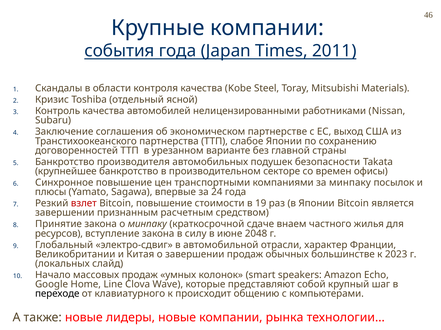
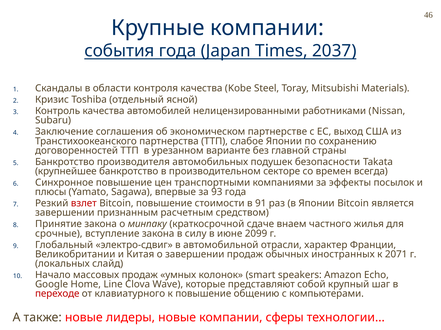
2011: 2011 -> 2037 (334, 51)
офисы: офисы -> всегда (371, 172)
за минпаку: минпаку -> эффекты (350, 183)
24: 24 -> 93 (217, 192)
19: 19 -> 91 (261, 204)
ресурсов: ресурсов -> срочные (59, 234)
2048: 2048 -> 2099 (256, 234)
большинстве: большинстве -> иностранных (343, 255)
2023: 2023 -> 2071 (396, 255)
переходе colour: black -> red (57, 294)
к происходит: происходит -> повышение (203, 294)
рынка: рынка -> сферы (285, 318)
